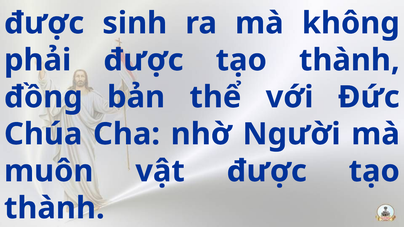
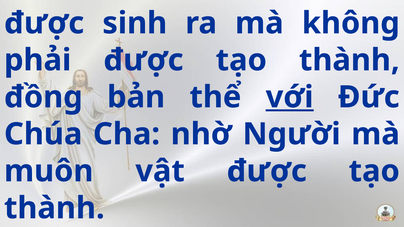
với underline: none -> present (290, 97)
